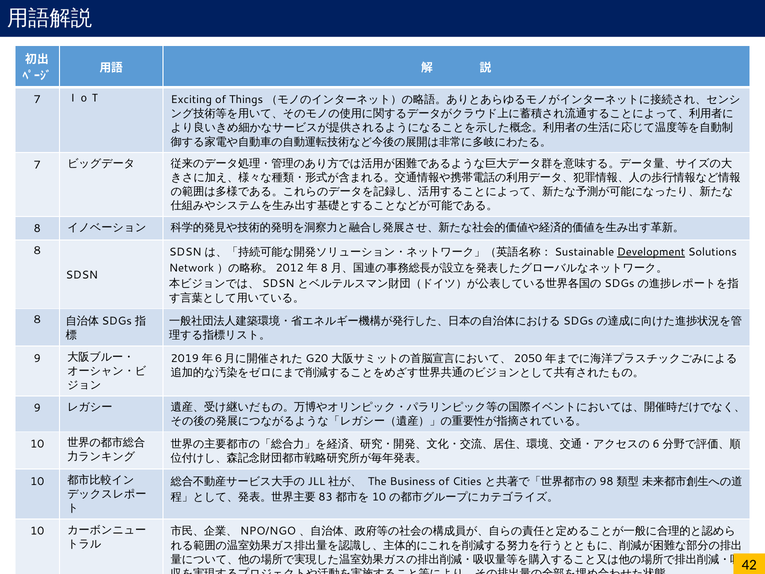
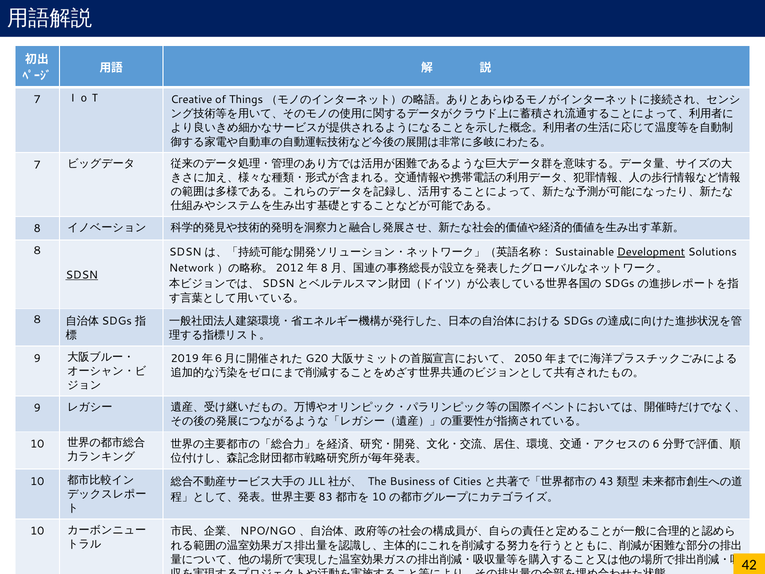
Exciting: Exciting -> Creative (191, 99)
SDSN underline: none -> present (82, 275)
98: 98 -> 43 (606, 481)
